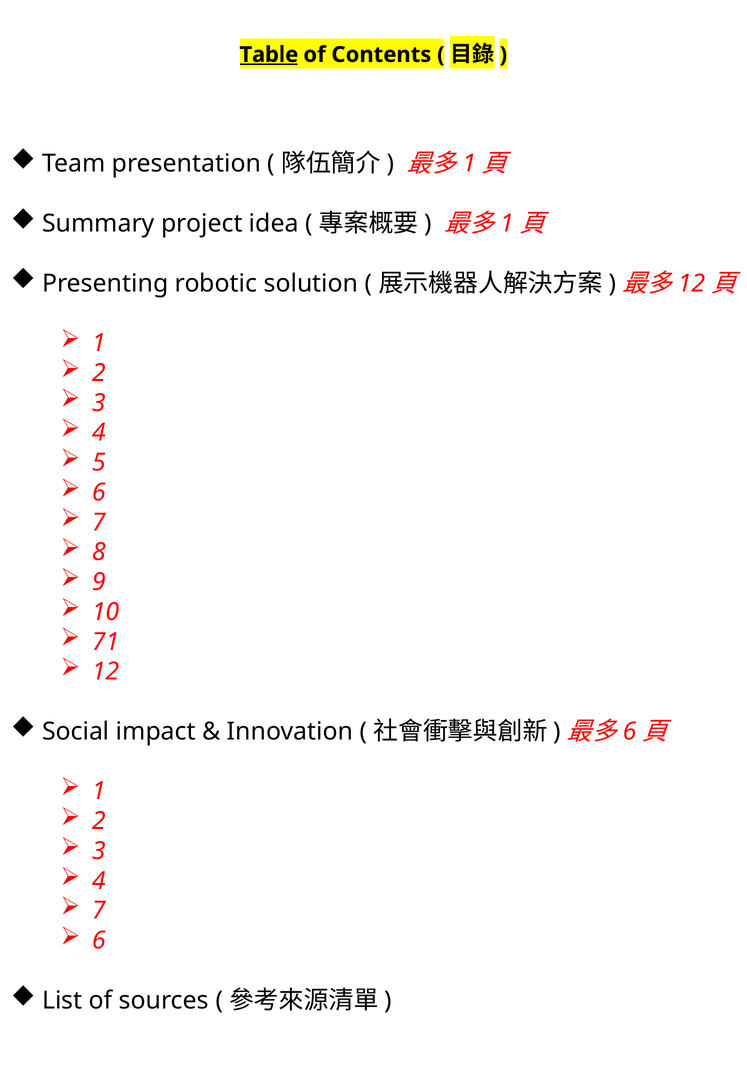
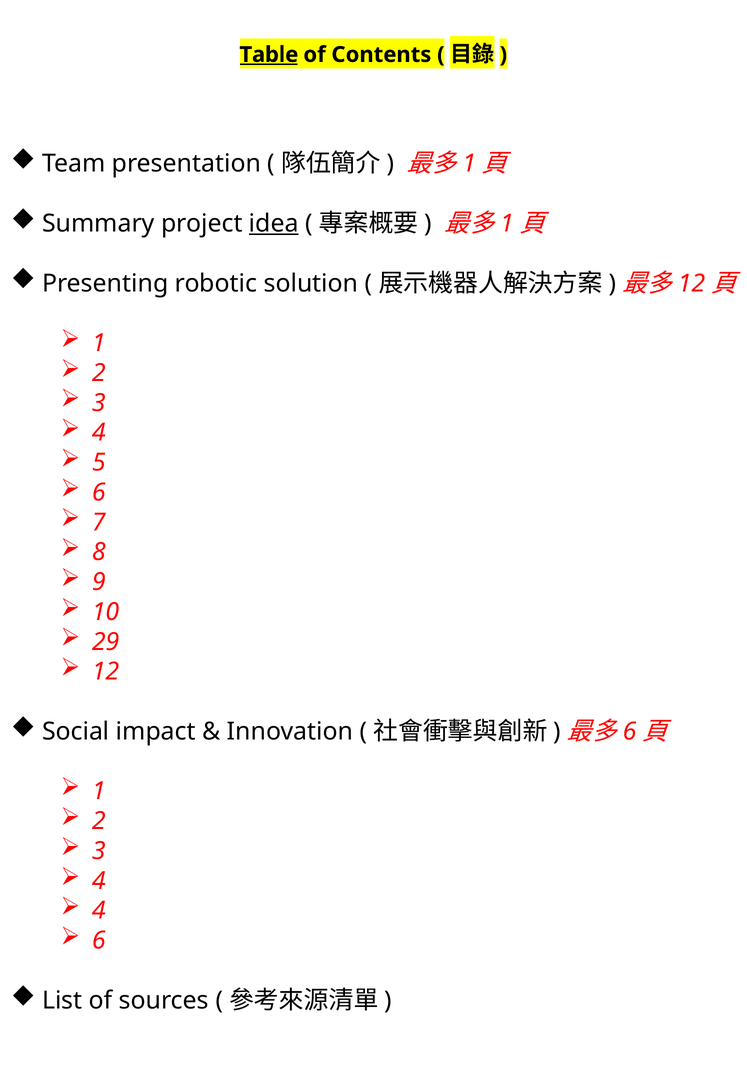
idea underline: none -> present (274, 224)
71: 71 -> 29 (106, 642)
7: 7 -> 4 (99, 911)
